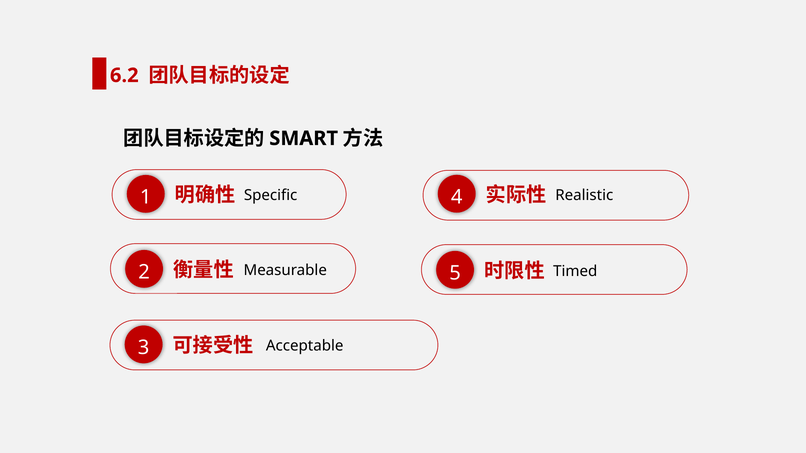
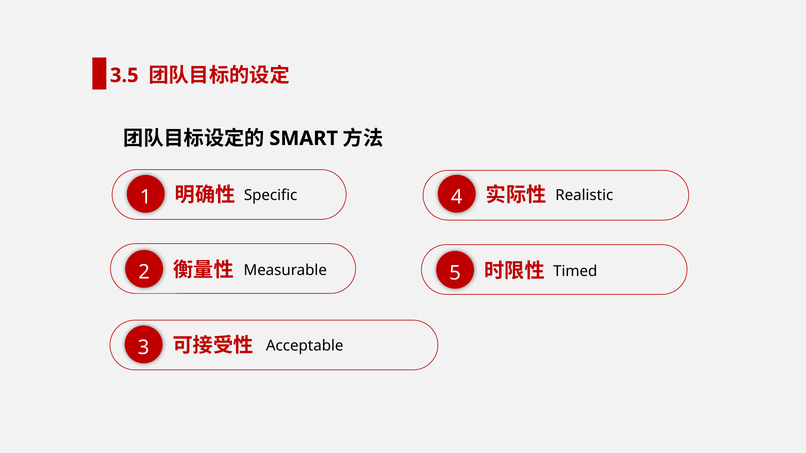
6.2: 6.2 -> 3.5 (124, 75)
